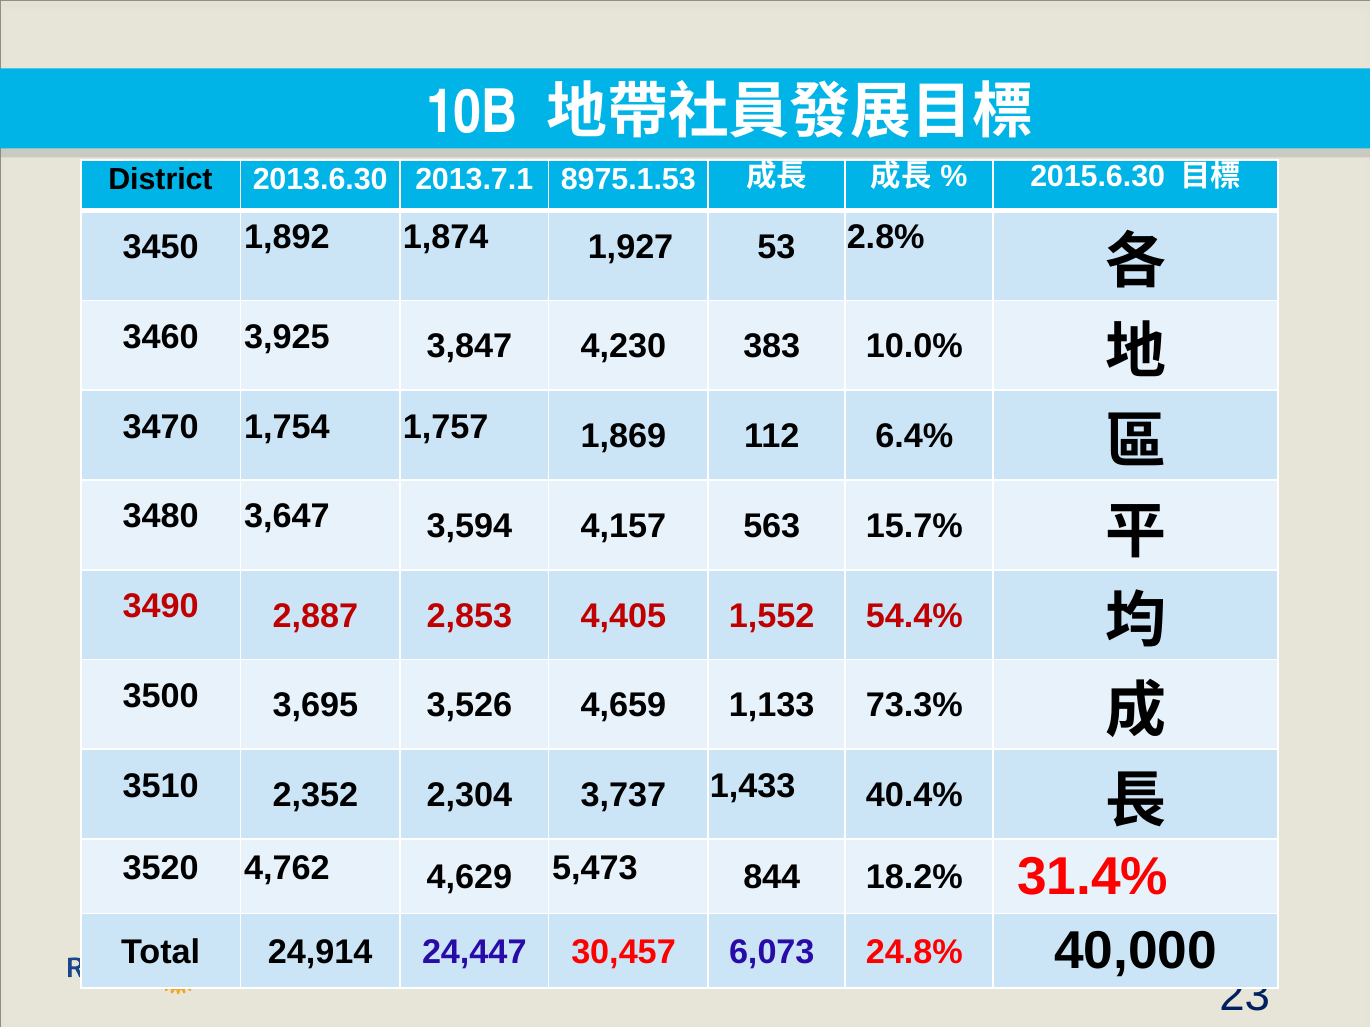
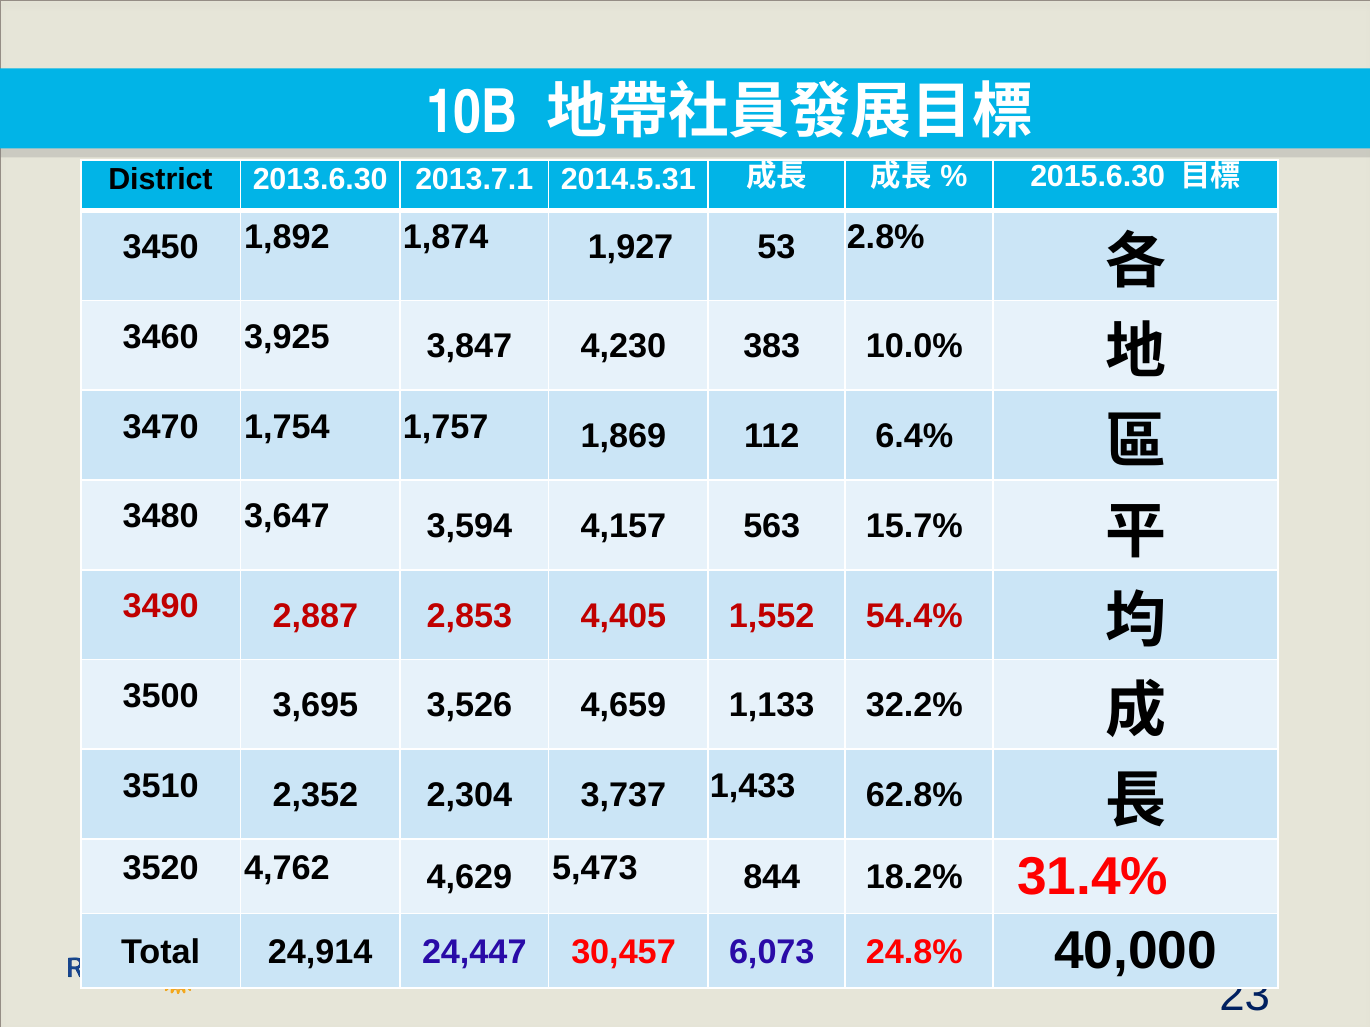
8975.1.53: 8975.1.53 -> 2014.5.31 (628, 179)
73.3%: 73.3% -> 32.2% (914, 706)
40.4%: 40.4% -> 62.8% (914, 796)
